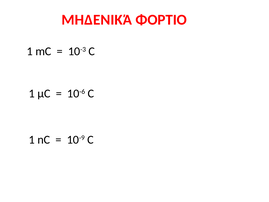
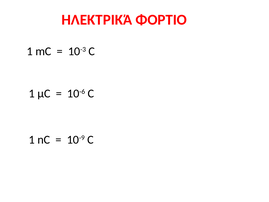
ΜΗΔΕΝΙΚΆ: ΜΗΔΕΝΙΚΆ -> ΗΛΕΚΤΡΙΚΆ (97, 20)
